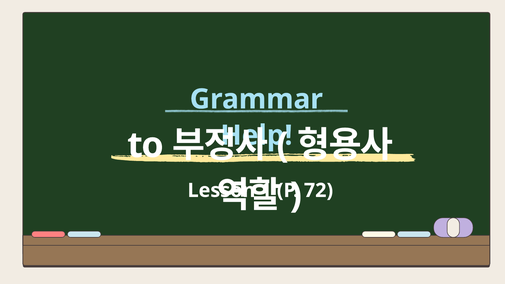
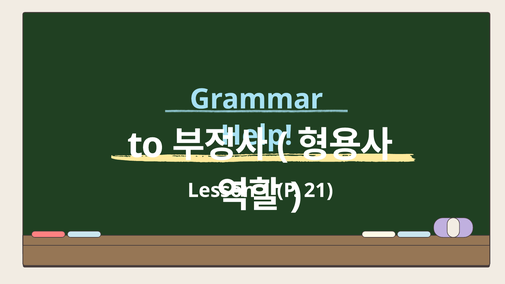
72: 72 -> 21 (319, 190)
